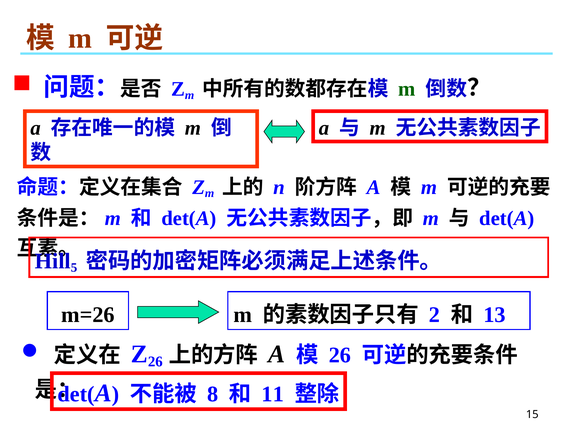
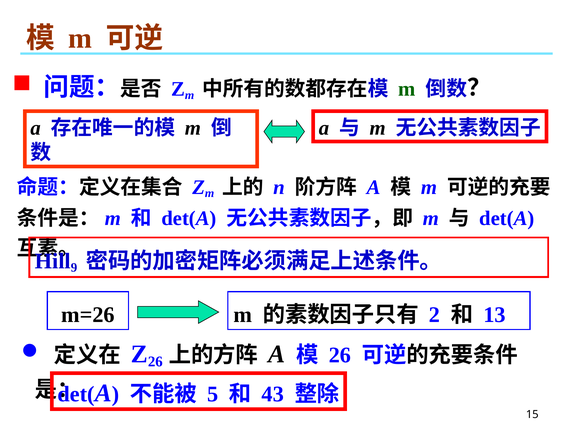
5: 5 -> 9 (74, 267)
8: 8 -> 5 (213, 394)
11: 11 -> 43 (273, 394)
